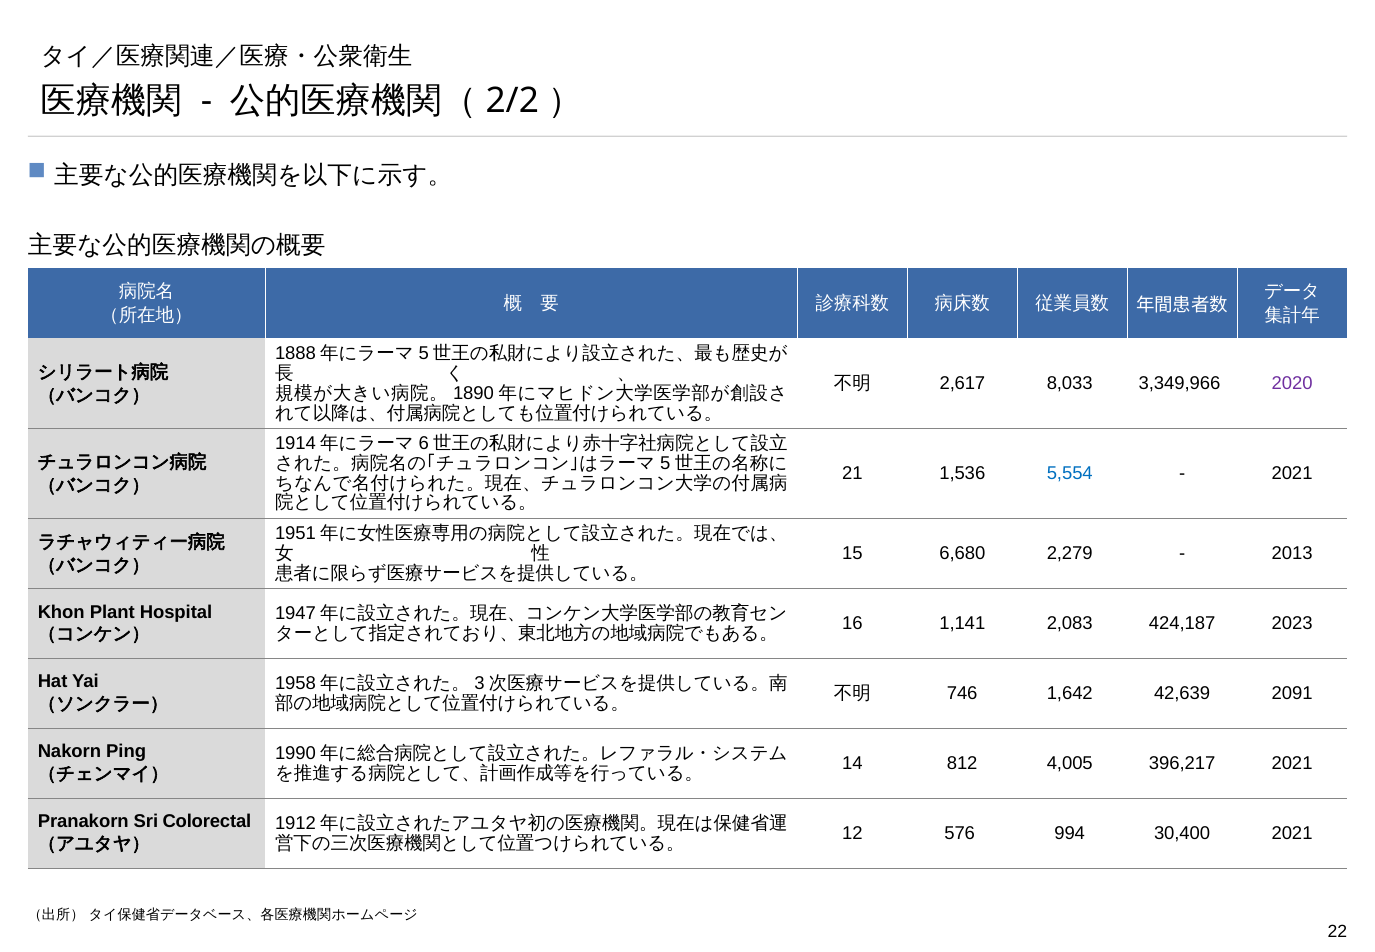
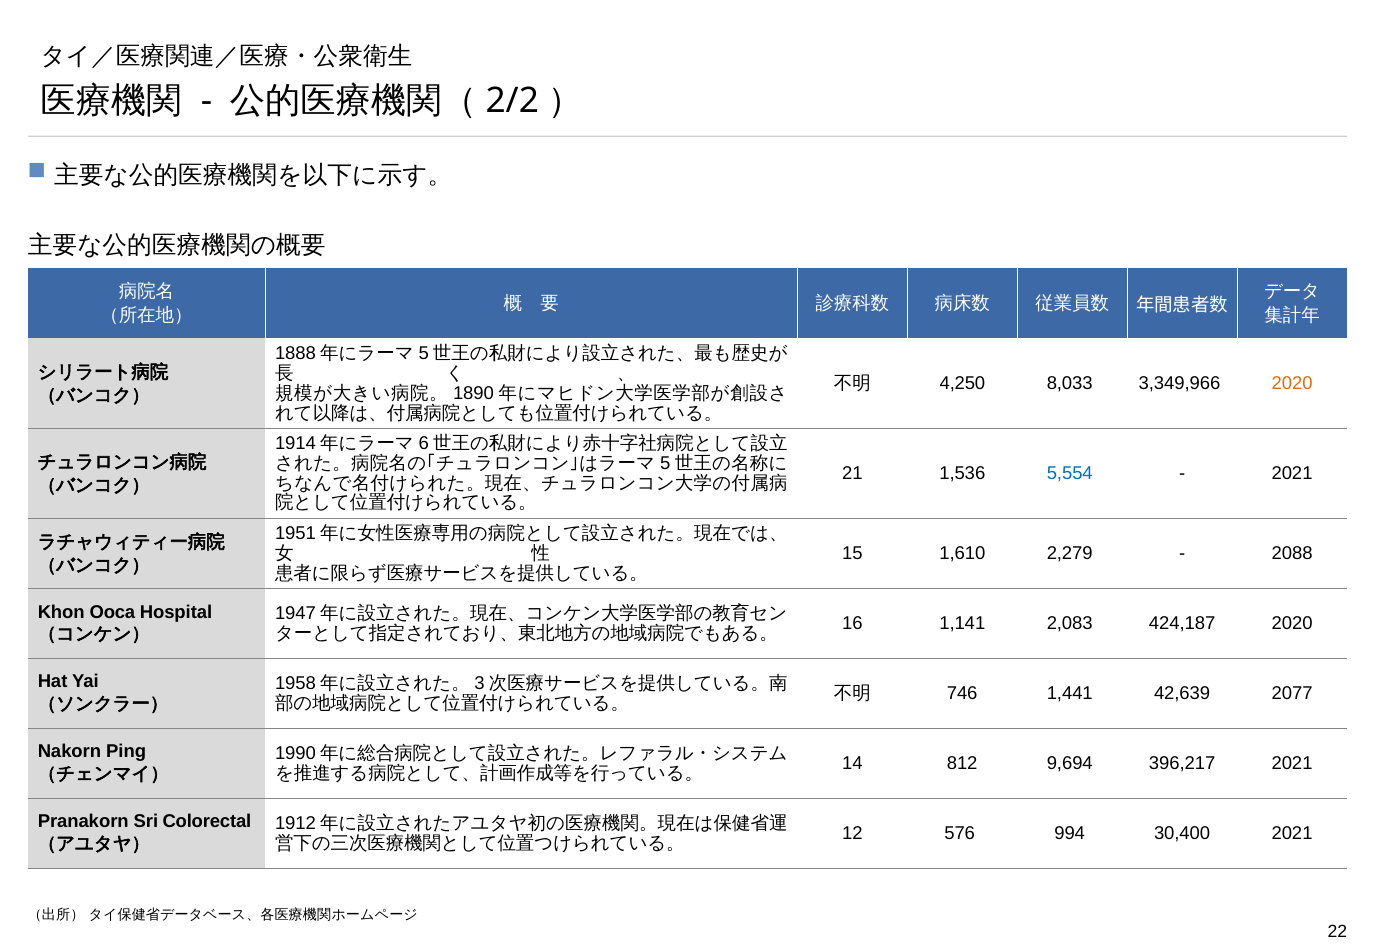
2,617: 2,617 -> 4,250 (962, 384)
2020 colour: purple -> orange (1292, 384)
6,680: 6,680 -> 1,610 (962, 554)
2013: 2013 -> 2088 (1292, 554)
Plant: Plant -> Ooca (112, 612)
424,187 2023: 2023 -> 2020 (1292, 624)
1,642: 1,642 -> 1,441 (1070, 693)
2091: 2091 -> 2077 (1292, 693)
4,005: 4,005 -> 9,694 (1070, 763)
